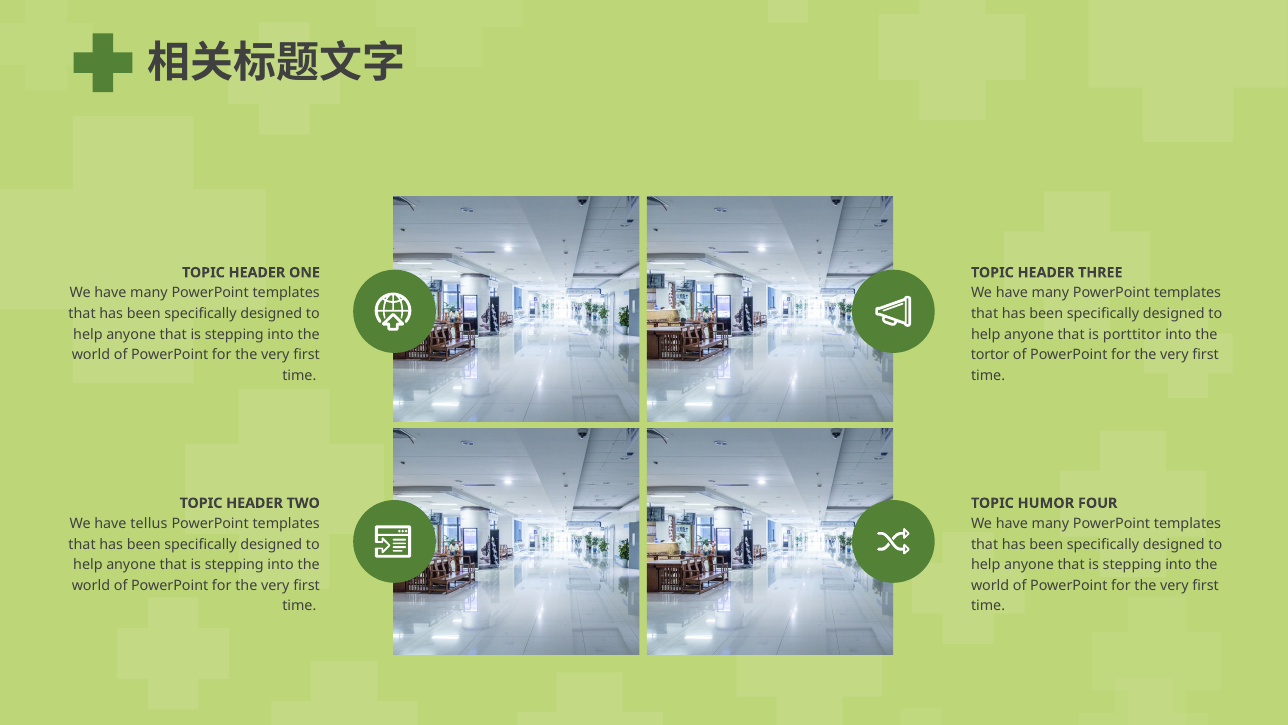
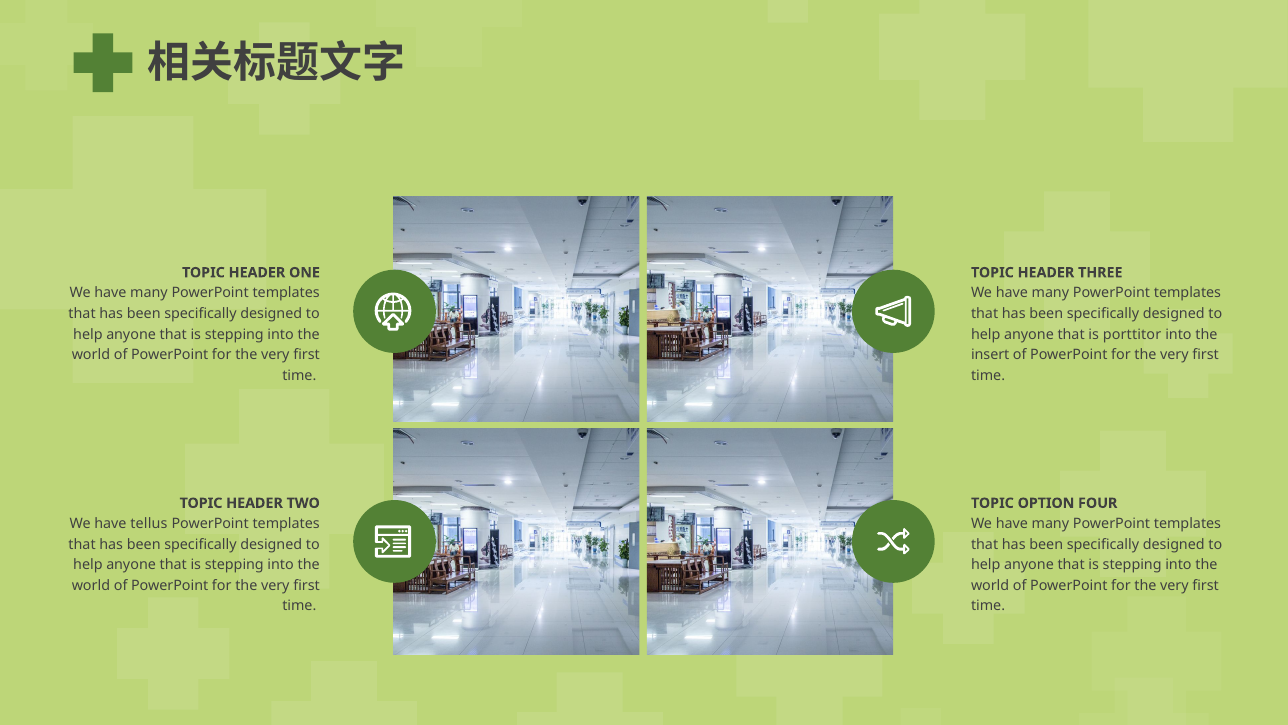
tortor: tortor -> insert (990, 355)
HUMOR: HUMOR -> OPTION (1046, 503)
